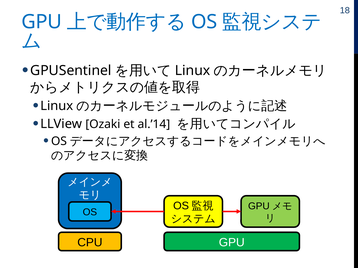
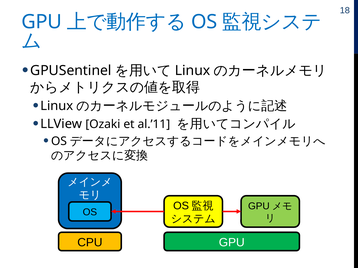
al.’14: al.’14 -> al.’11 (154, 125)
